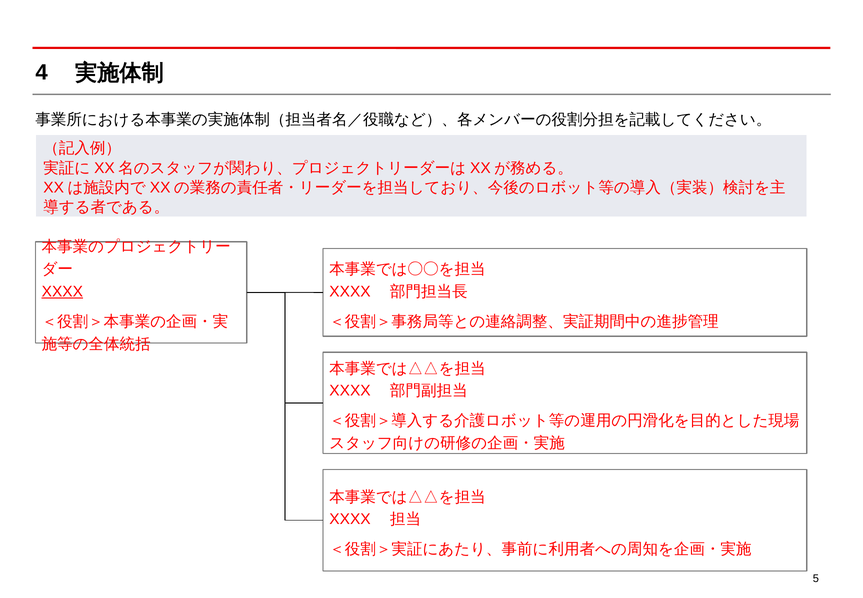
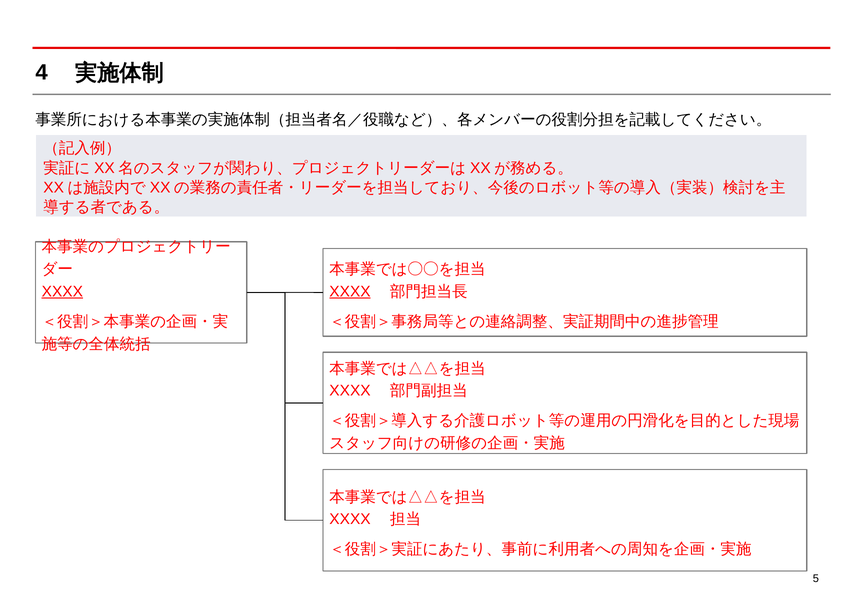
XXXX underline: none -> present (350, 291)
